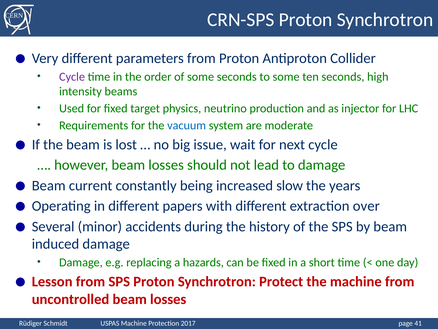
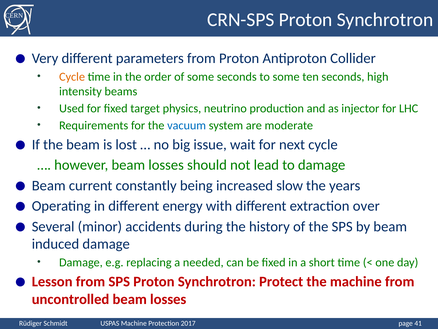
Cycle colour: purple -> orange (72, 77)
papers: papers -> energy (183, 206)
hazards: hazards -> needed (203, 262)
